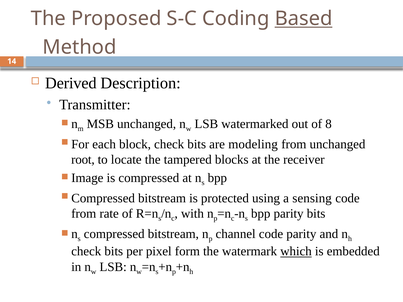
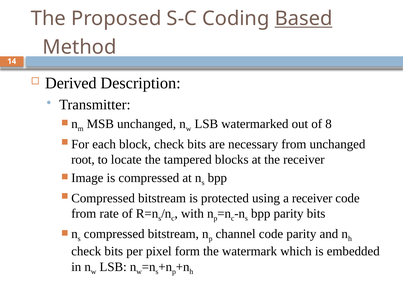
modeling: modeling -> necessary (253, 144)
a sensing: sensing -> receiver (312, 198)
which underline: present -> none (296, 252)
